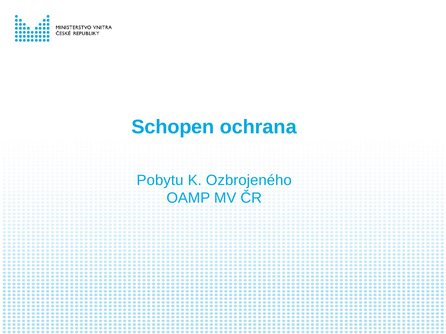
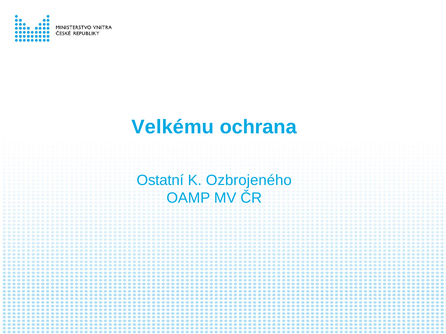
Schopen: Schopen -> Velkému (173, 127)
Pobytu: Pobytu -> Ostatní (160, 180)
